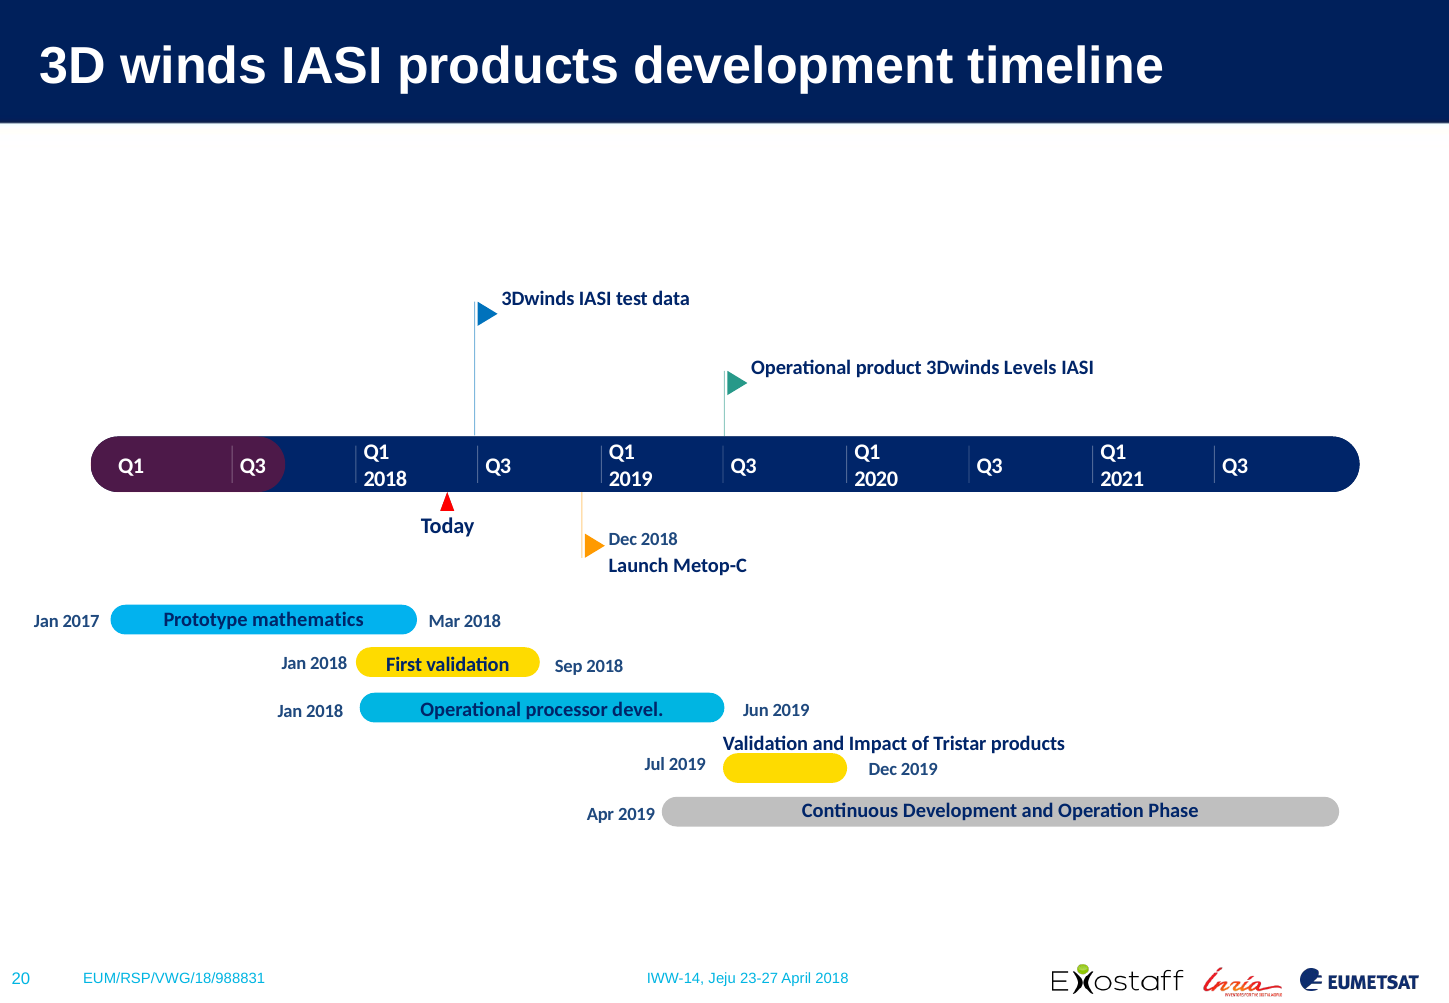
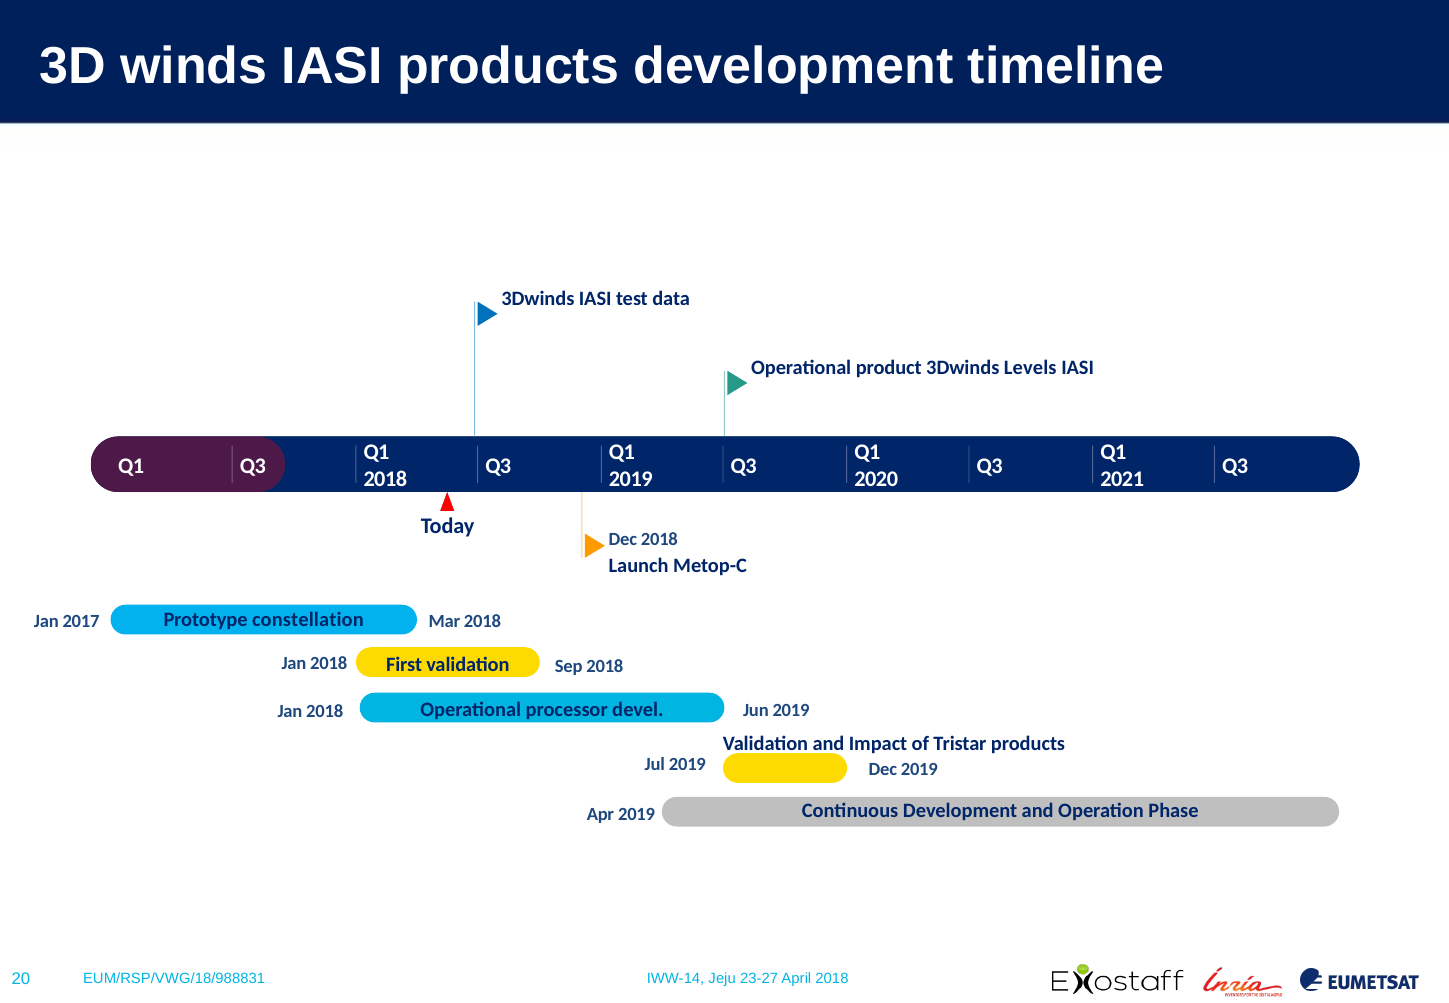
mathematics: mathematics -> constellation (308, 620)
